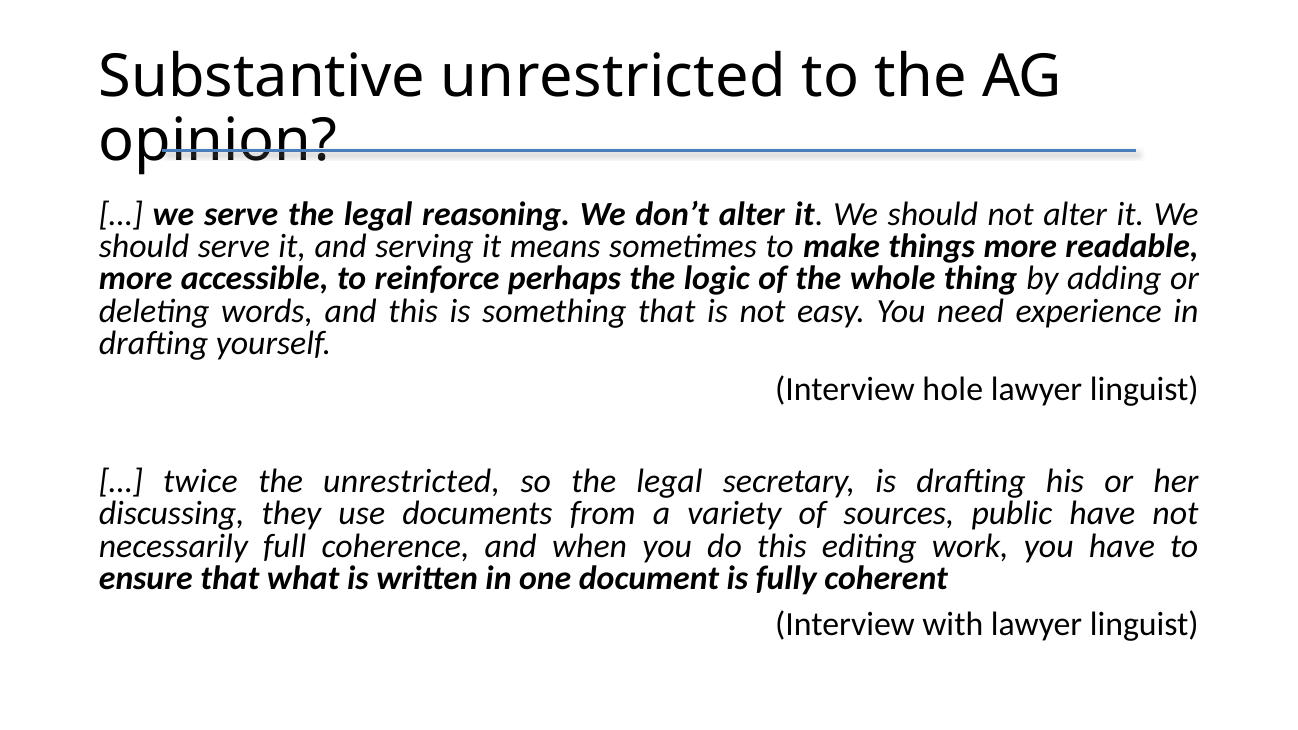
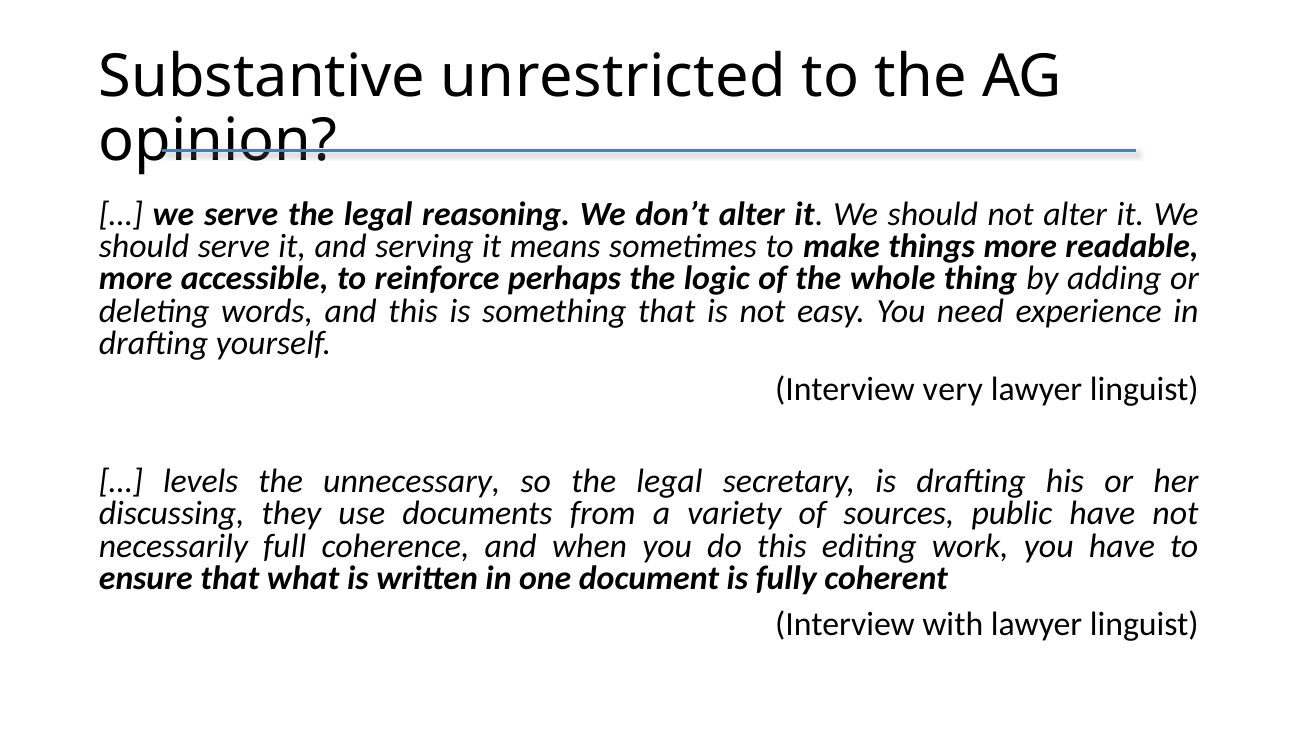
hole: hole -> very (953, 390)
twice: twice -> levels (201, 481)
the unrestricted: unrestricted -> unnecessary (412, 481)
